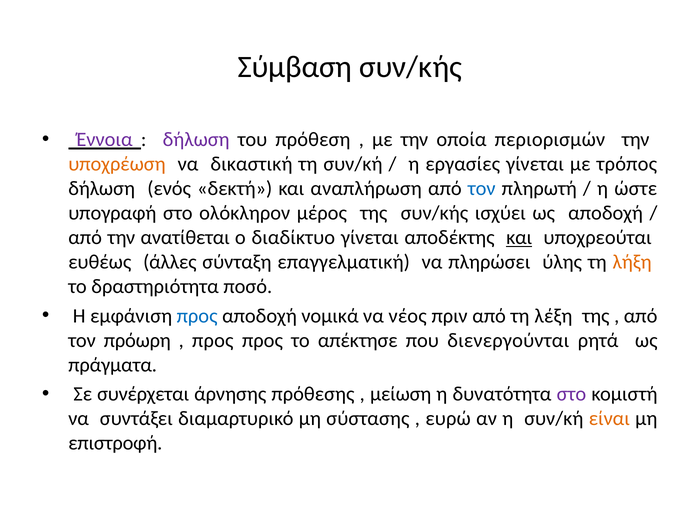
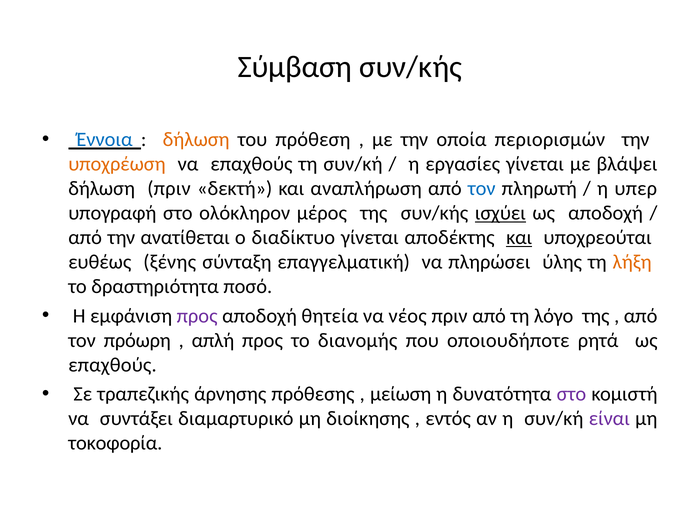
Έννοια colour: purple -> blue (105, 140)
δήλωση colour: purple -> orange (196, 140)
να δικαστική: δικαστική -> επαχθούς (251, 164)
τρόπος: τρόπος -> βλάψει (627, 164)
δήλωση ενός: ενός -> πριν (169, 189)
ώστε: ώστε -> υπερ (636, 189)
ισχύει underline: none -> present (500, 213)
άλλες: άλλες -> ξένης (170, 262)
προς colour: blue -> purple (197, 316)
νομικά: νομικά -> θητεία (330, 316)
λέξη: λέξη -> λόγο (554, 316)
προς: προς -> απλή (213, 340)
απέκτησε: απέκτησε -> διανομής (358, 340)
διενεργούνται: διενεργούνται -> οποιουδήποτε (508, 340)
πράγματα: πράγματα -> επαχθούς (112, 365)
συνέρχεται: συνέρχεται -> τραπεζικής (143, 394)
σύστασης: σύστασης -> διοίκησης (368, 418)
ευρώ: ευρώ -> εντός (448, 418)
είναι colour: orange -> purple (609, 418)
επιστροφή: επιστροφή -> τοκοφορία (115, 443)
